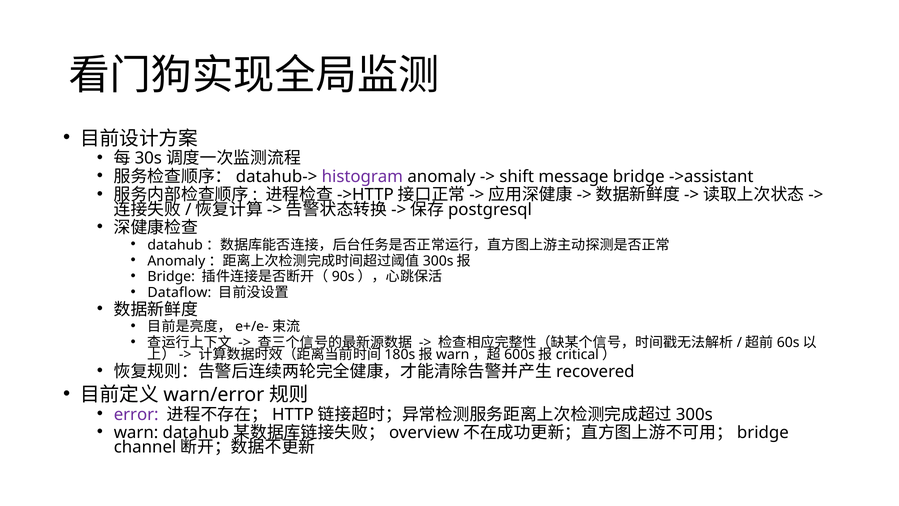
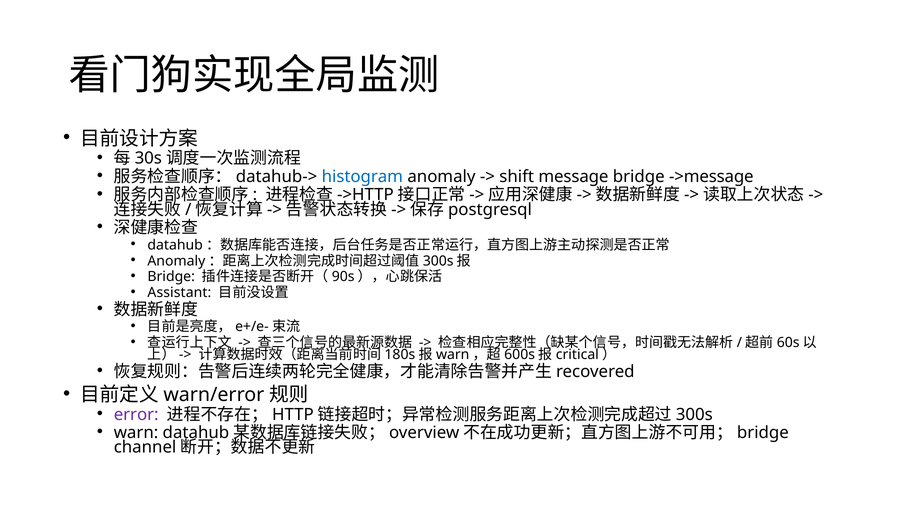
histogram colour: purple -> blue (362, 176)
->assistant: ->assistant -> ->message (711, 176)
Dataflow: Dataflow -> Assistant (179, 292)
